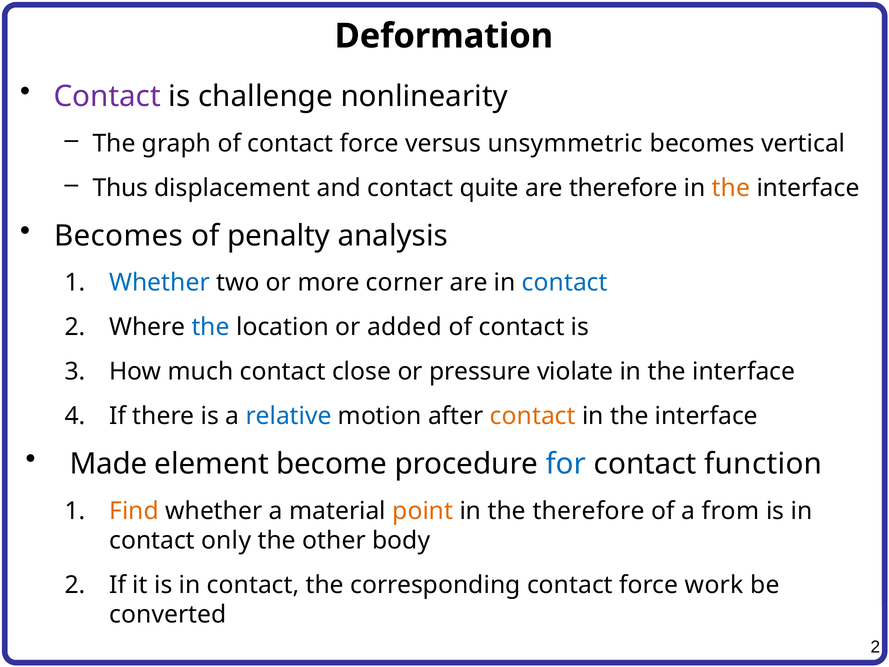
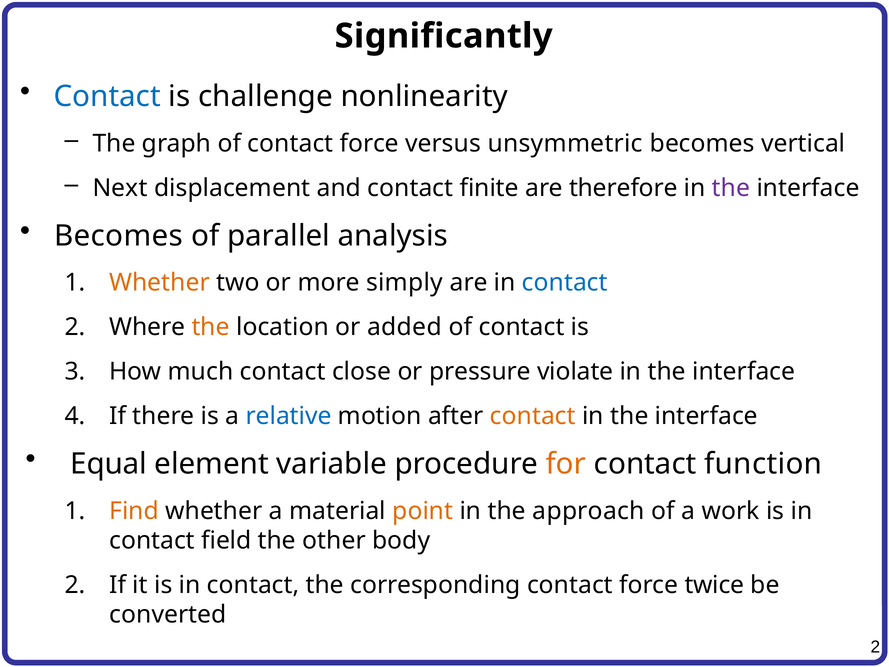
Deformation: Deformation -> Significantly (444, 36)
Contact colour: purple -> blue (107, 96)
Thus: Thus -> Next (120, 188)
quite: quite -> finite (489, 188)
the colour: orange -> purple (731, 188)
penalty: penalty -> parallel (279, 236)
Whether colour: blue -> orange (160, 283)
corner: corner -> simply (405, 283)
the colour: blue -> orange (211, 327)
Made: Made -> Equal (109, 464)
become: become -> variable (332, 464)
for colour: blue -> orange (566, 464)
the therefore: therefore -> approach (589, 511)
from: from -> work (731, 511)
only: only -> field (226, 541)
work: work -> twice (714, 585)
